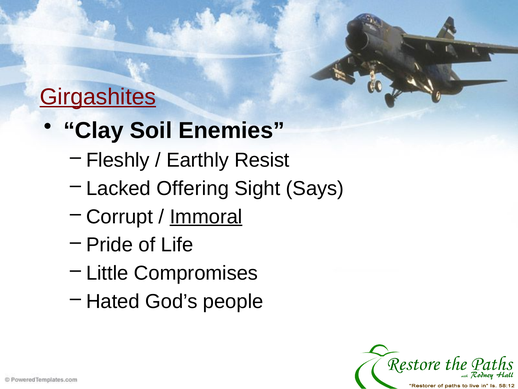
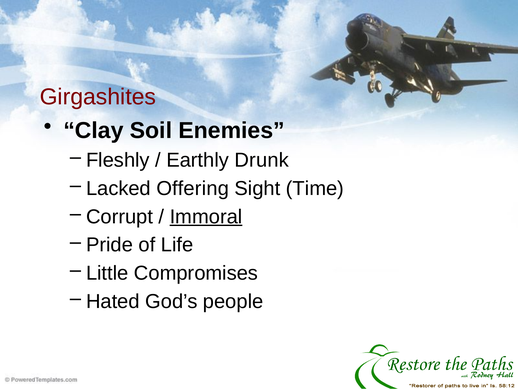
Girgashites underline: present -> none (98, 97)
Resist: Resist -> Drunk (262, 160)
Says: Says -> Time (315, 188)
